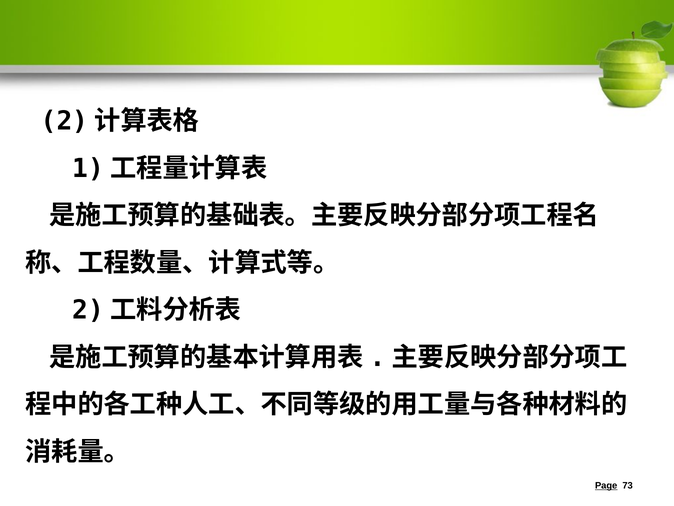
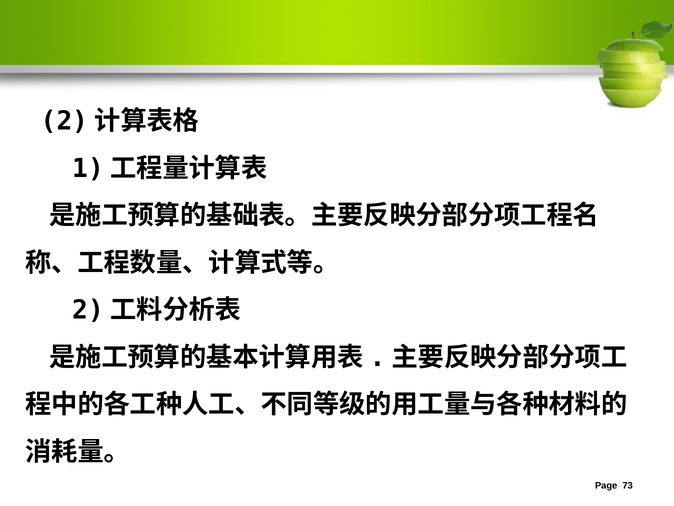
Page underline: present -> none (606, 485)
